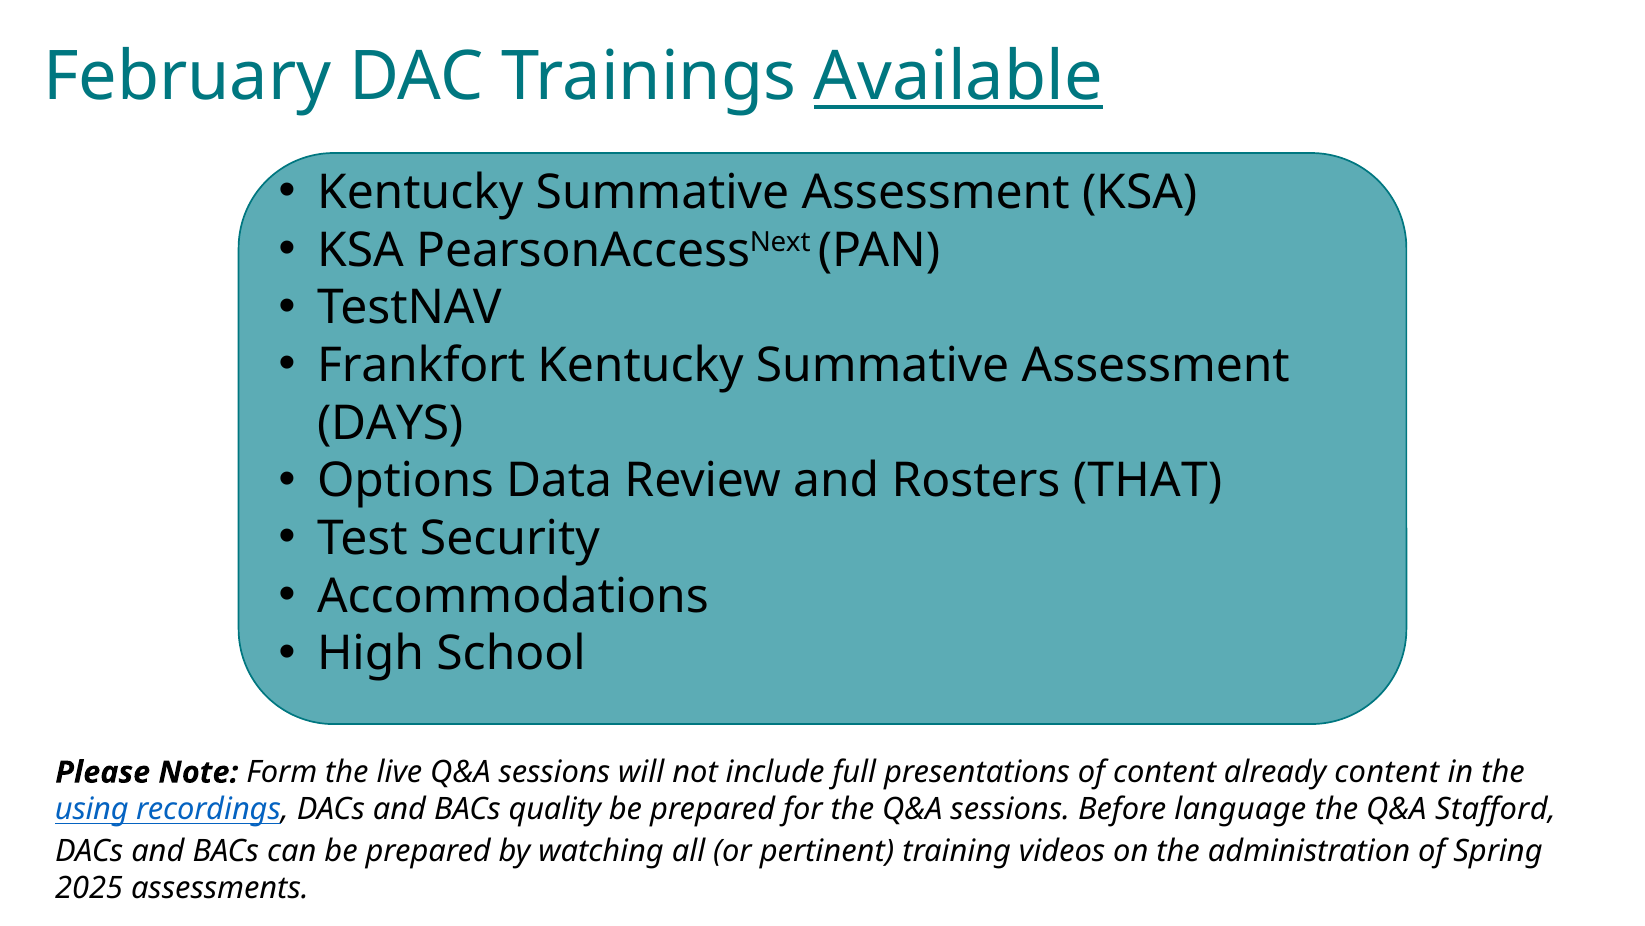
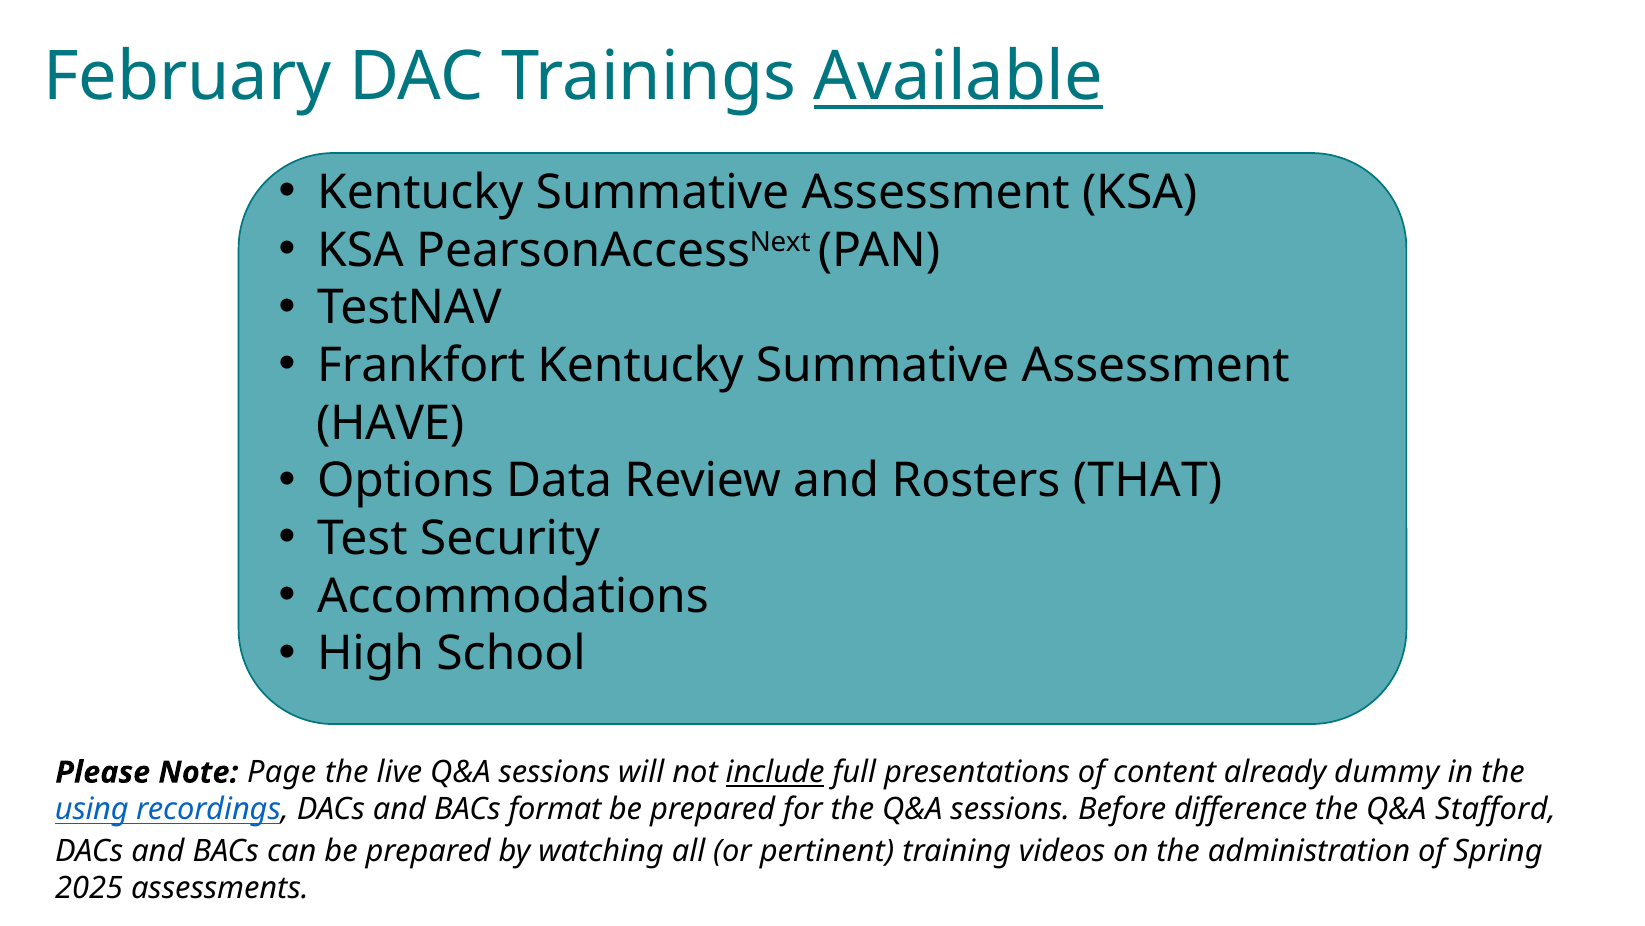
DAYS: DAYS -> HAVE (390, 423)
Form: Form -> Page (282, 772)
include underline: none -> present (775, 772)
already content: content -> dummy (1387, 772)
quality: quality -> format (555, 809)
language: language -> difference (1241, 809)
